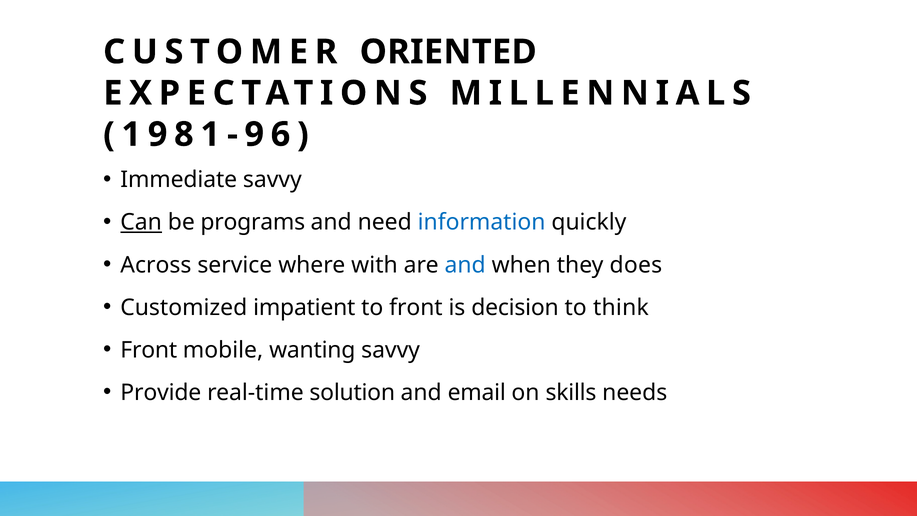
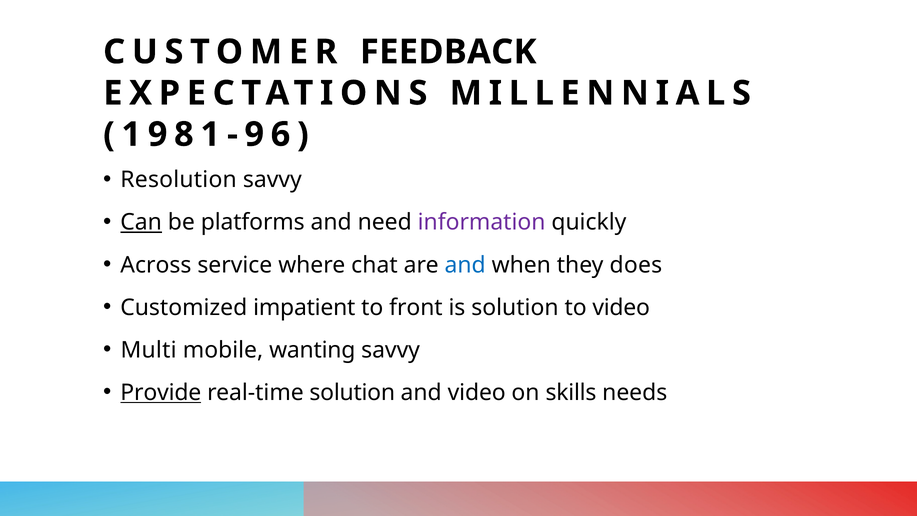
ORIENTED: ORIENTED -> FEEDBACK (448, 52)
Immediate: Immediate -> Resolution (179, 180)
programs: programs -> platforms (253, 222)
information colour: blue -> purple (482, 222)
with: with -> chat (374, 265)
is decision: decision -> solution (515, 307)
to think: think -> video (621, 307)
Front: Front -> Multi (149, 350)
Provide underline: none -> present (161, 393)
and email: email -> video (477, 393)
